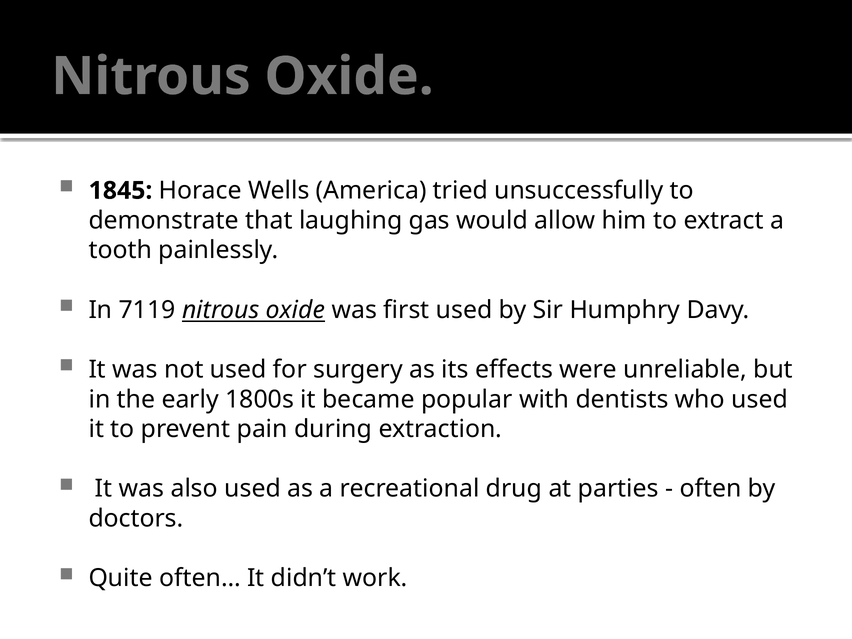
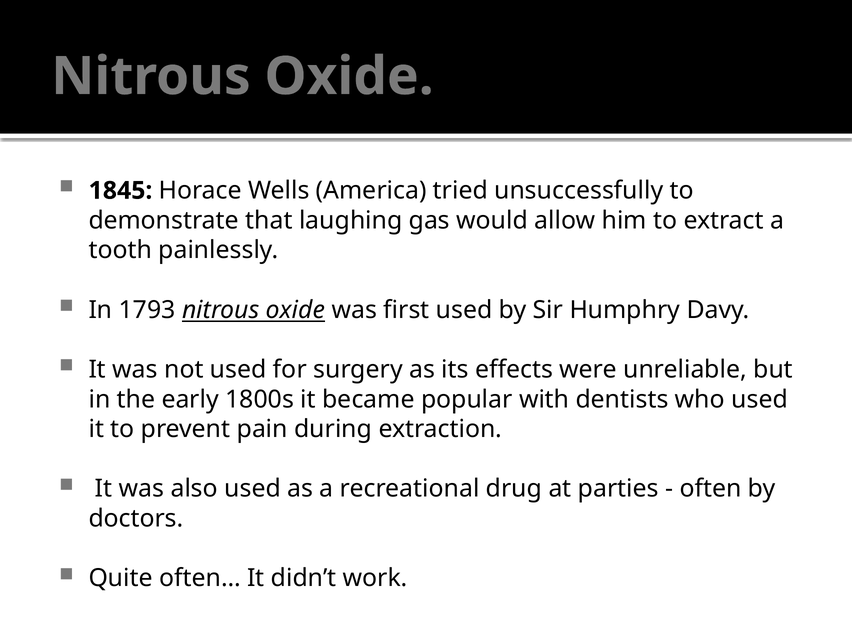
7119: 7119 -> 1793 (147, 310)
